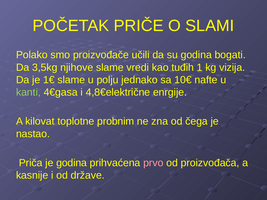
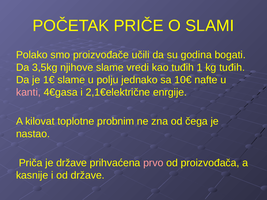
kg vizija: vizija -> tuđih (232, 67)
kanti colour: light green -> pink (28, 92)
4,8€električne: 4,8€električne -> 2,1€električne (118, 92)
je godina: godina -> države (72, 163)
